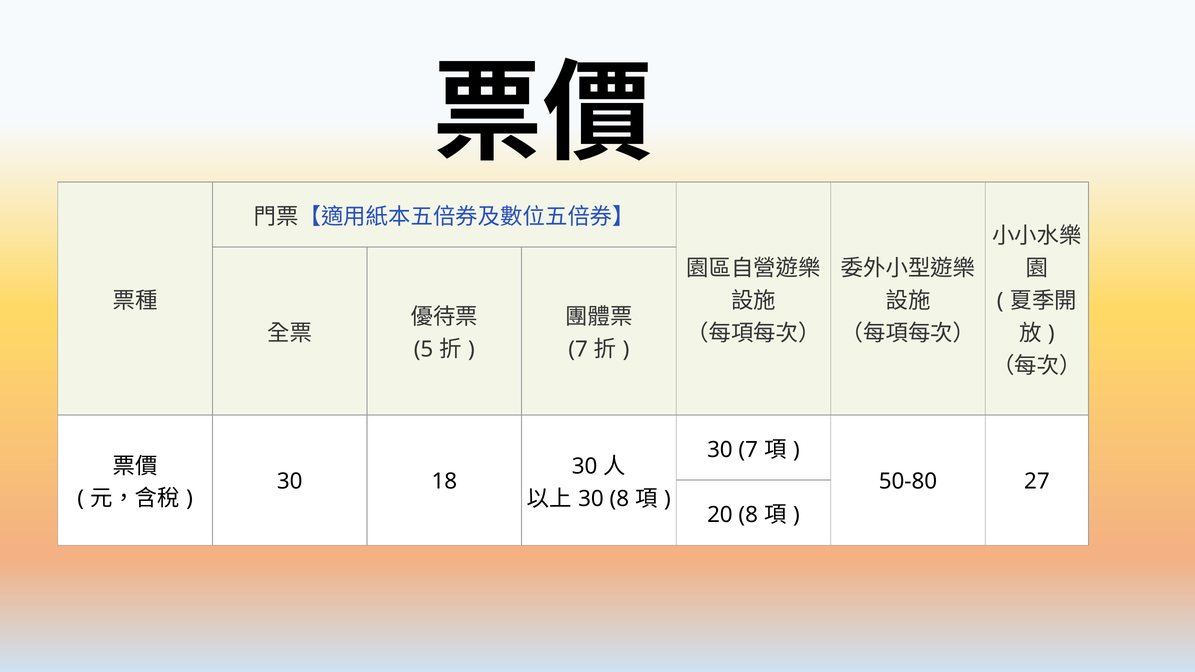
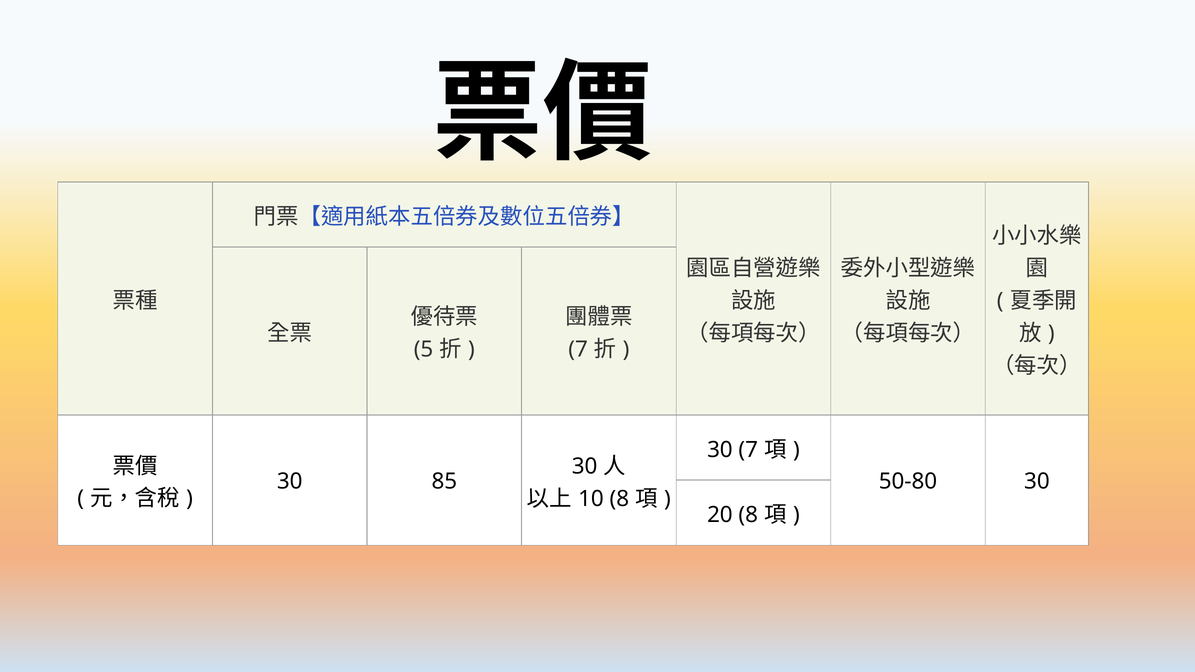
18: 18 -> 85 (444, 481)
50-80 27: 27 -> 30 (1037, 481)
30: 30 -> 10 (591, 499)
